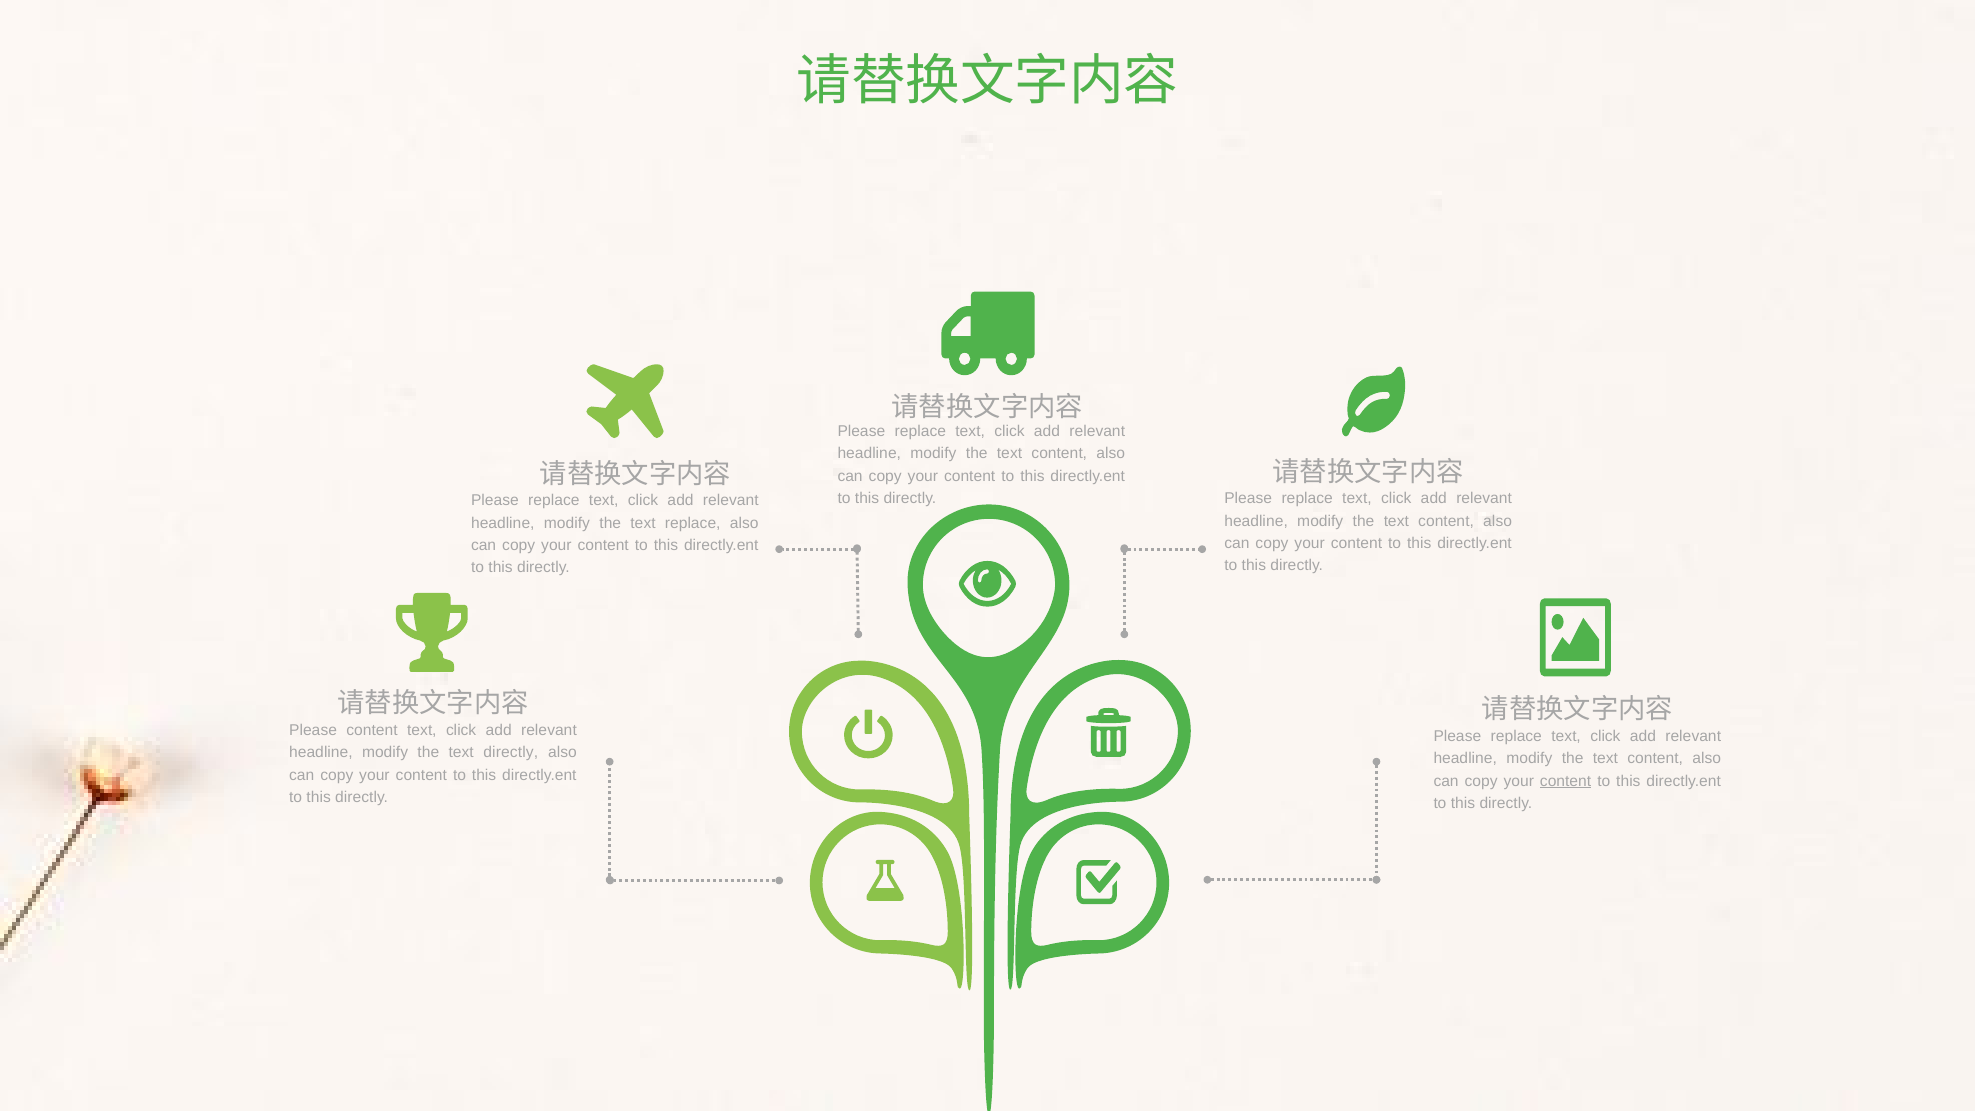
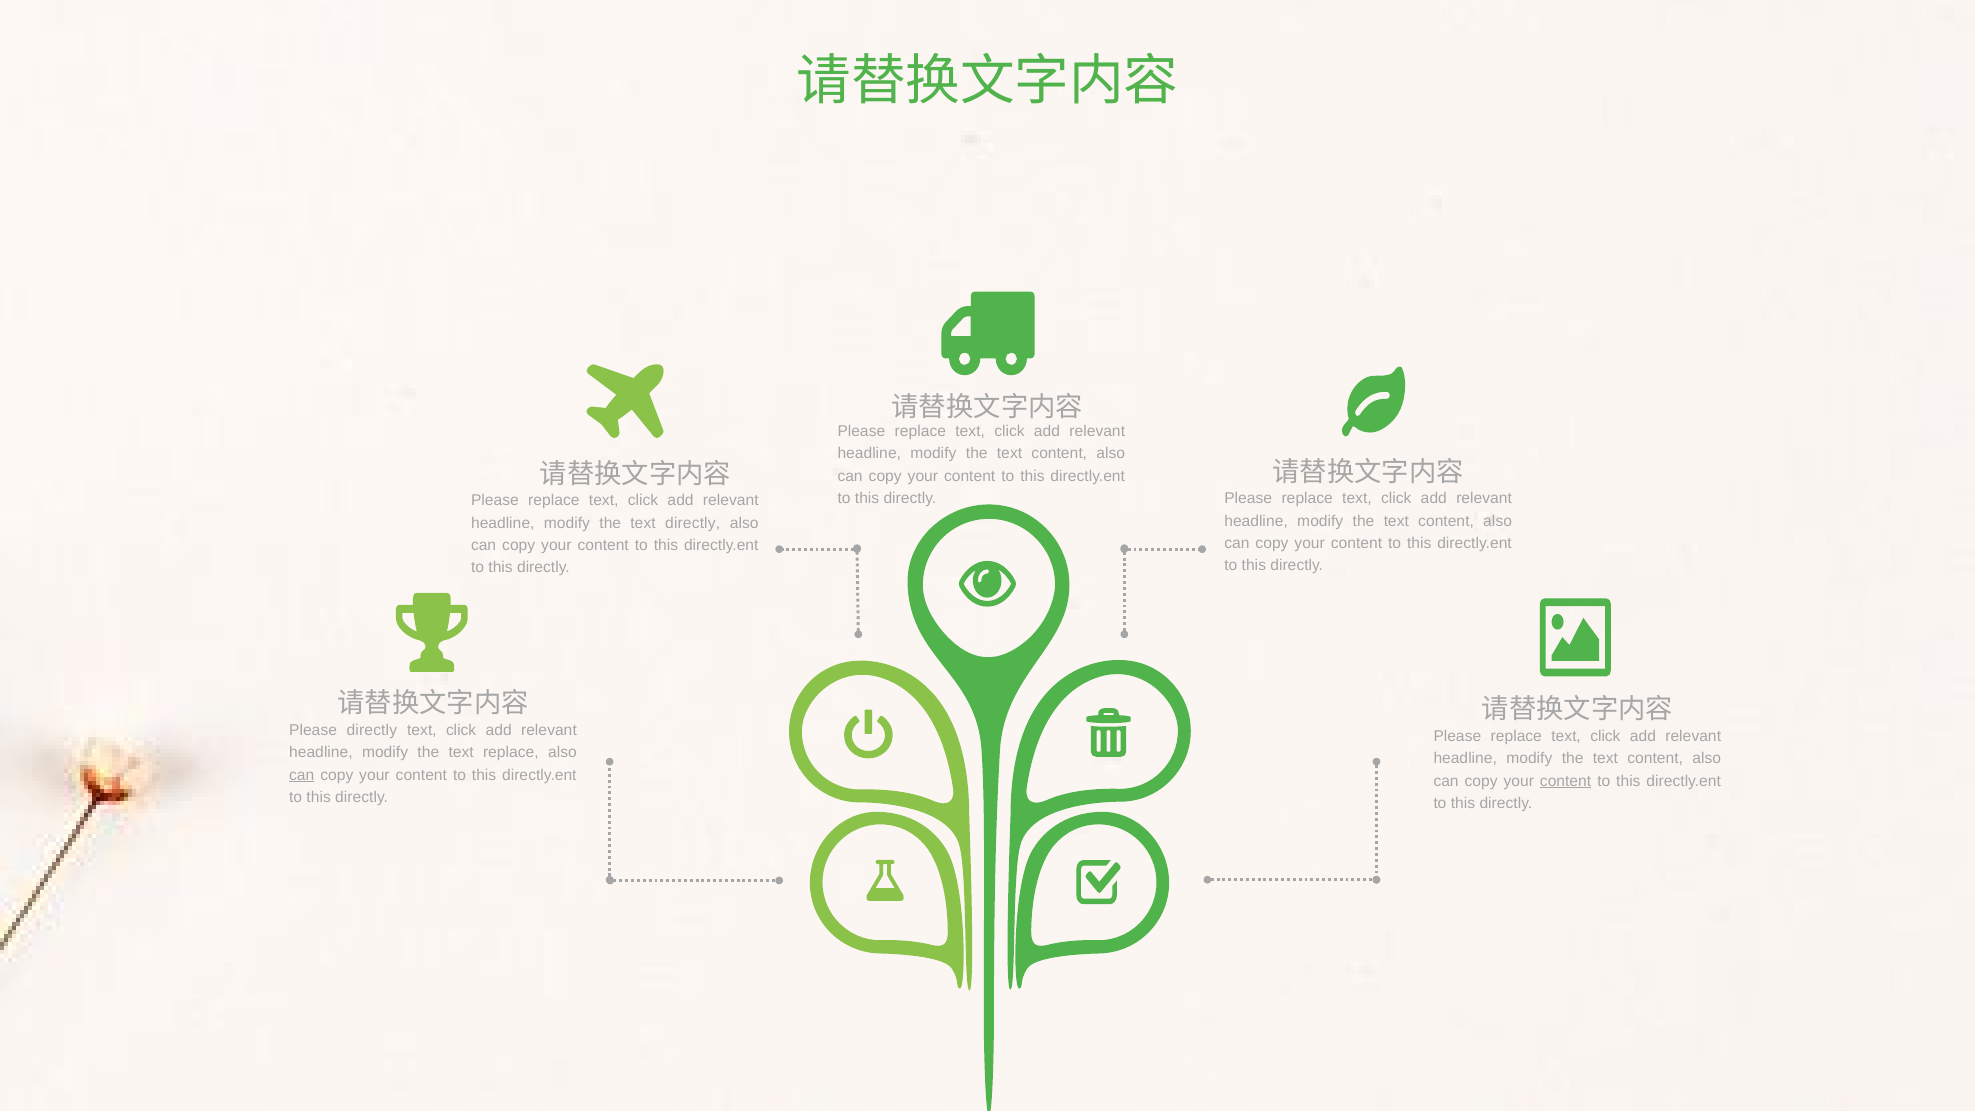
text replace: replace -> directly (693, 523)
Please content: content -> directly (372, 730)
text directly: directly -> replace (511, 753)
can underline: none -> present (302, 775)
